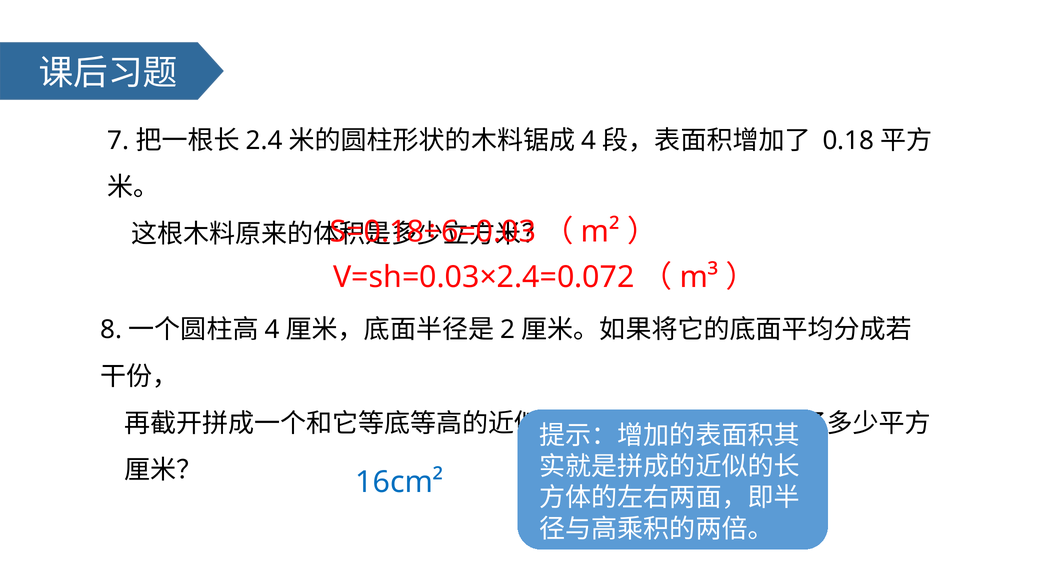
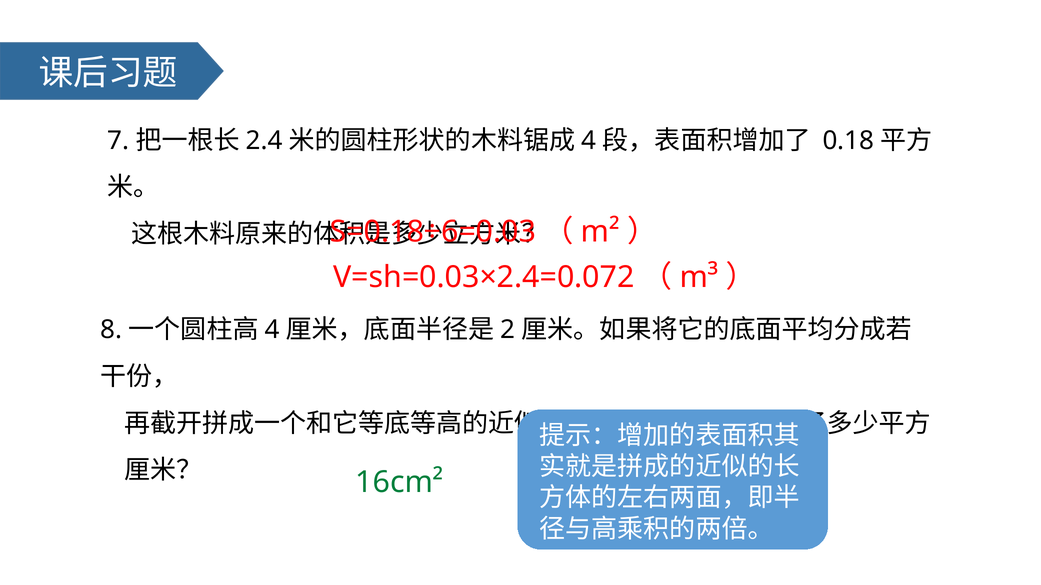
16cm² colour: blue -> green (399, 483)
